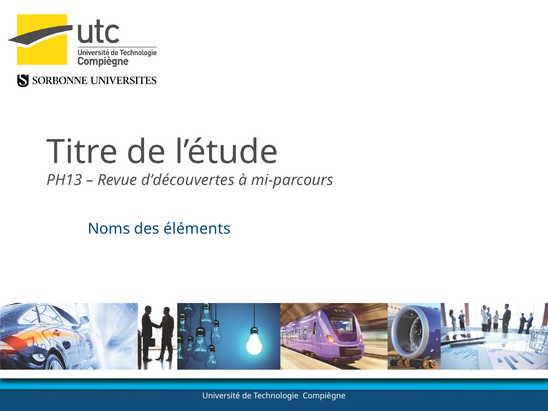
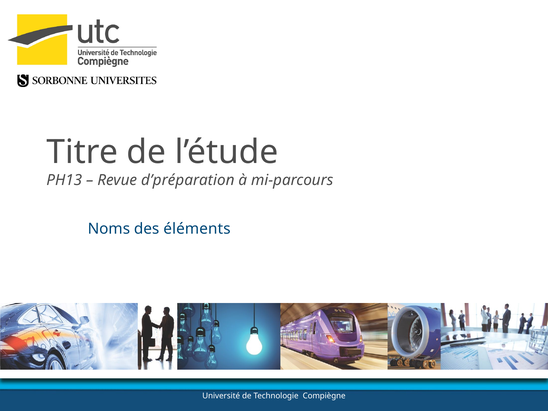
d’découvertes: d’découvertes -> d’préparation (188, 180)
